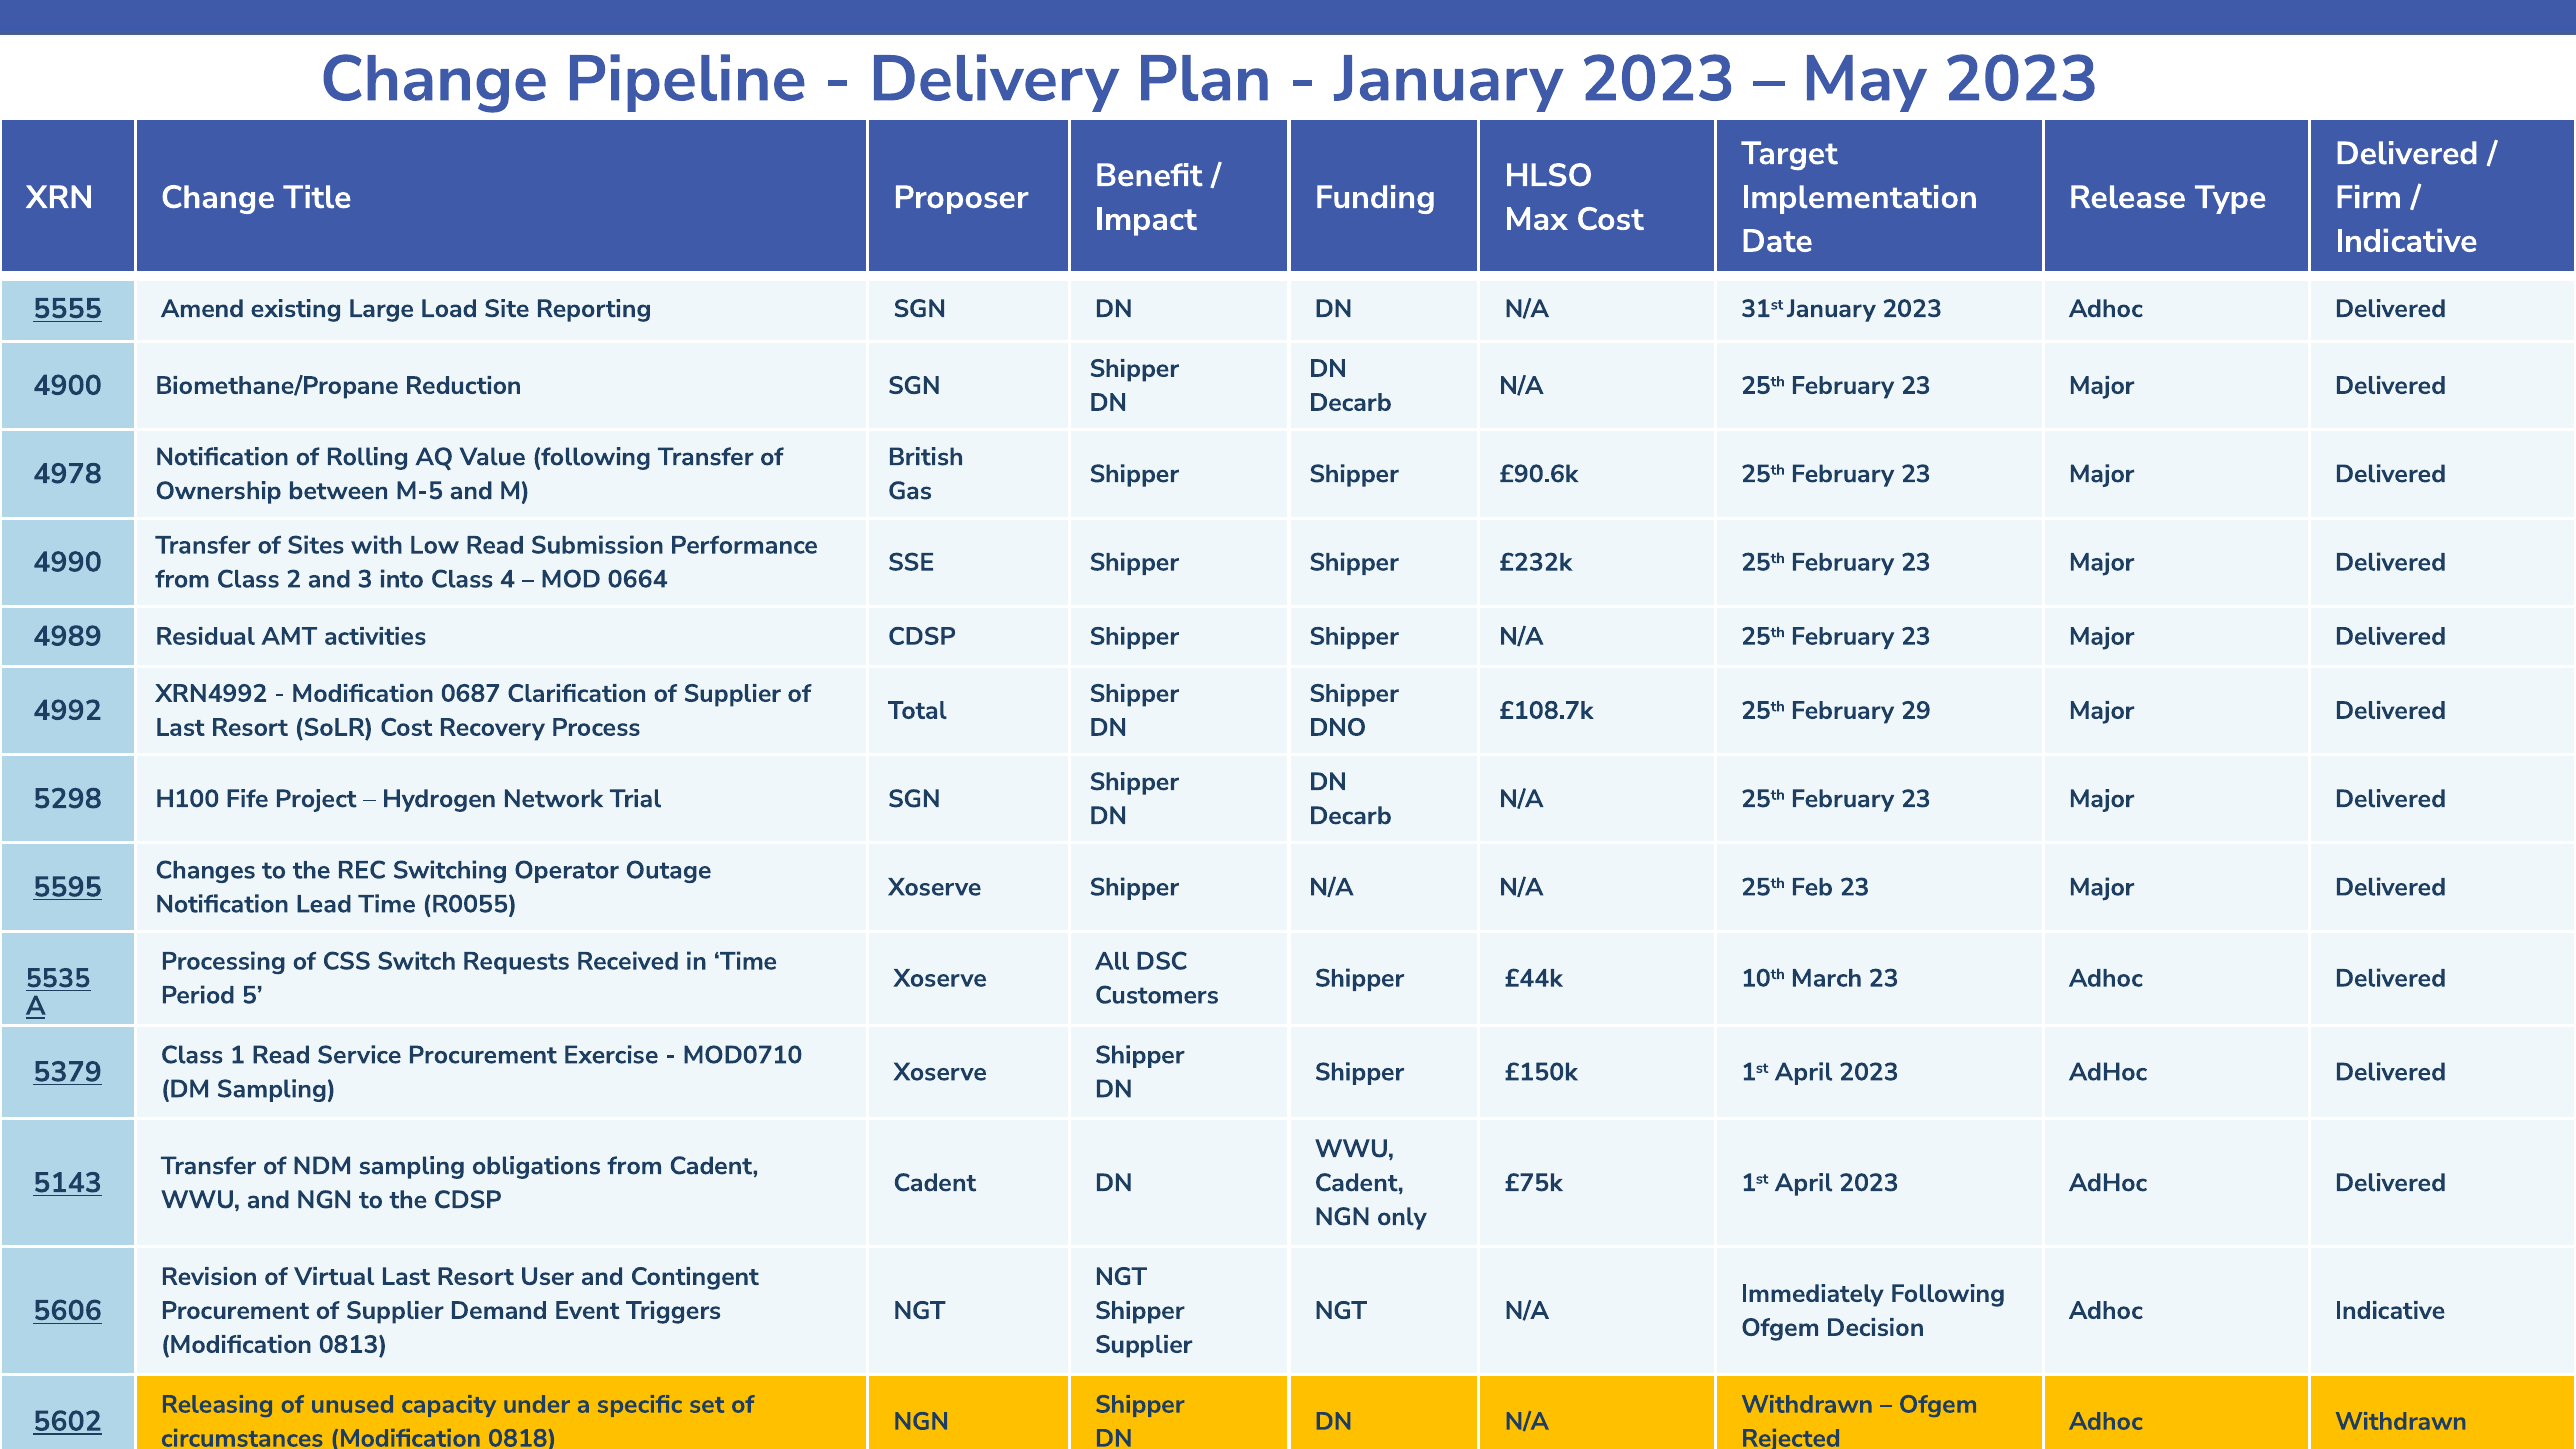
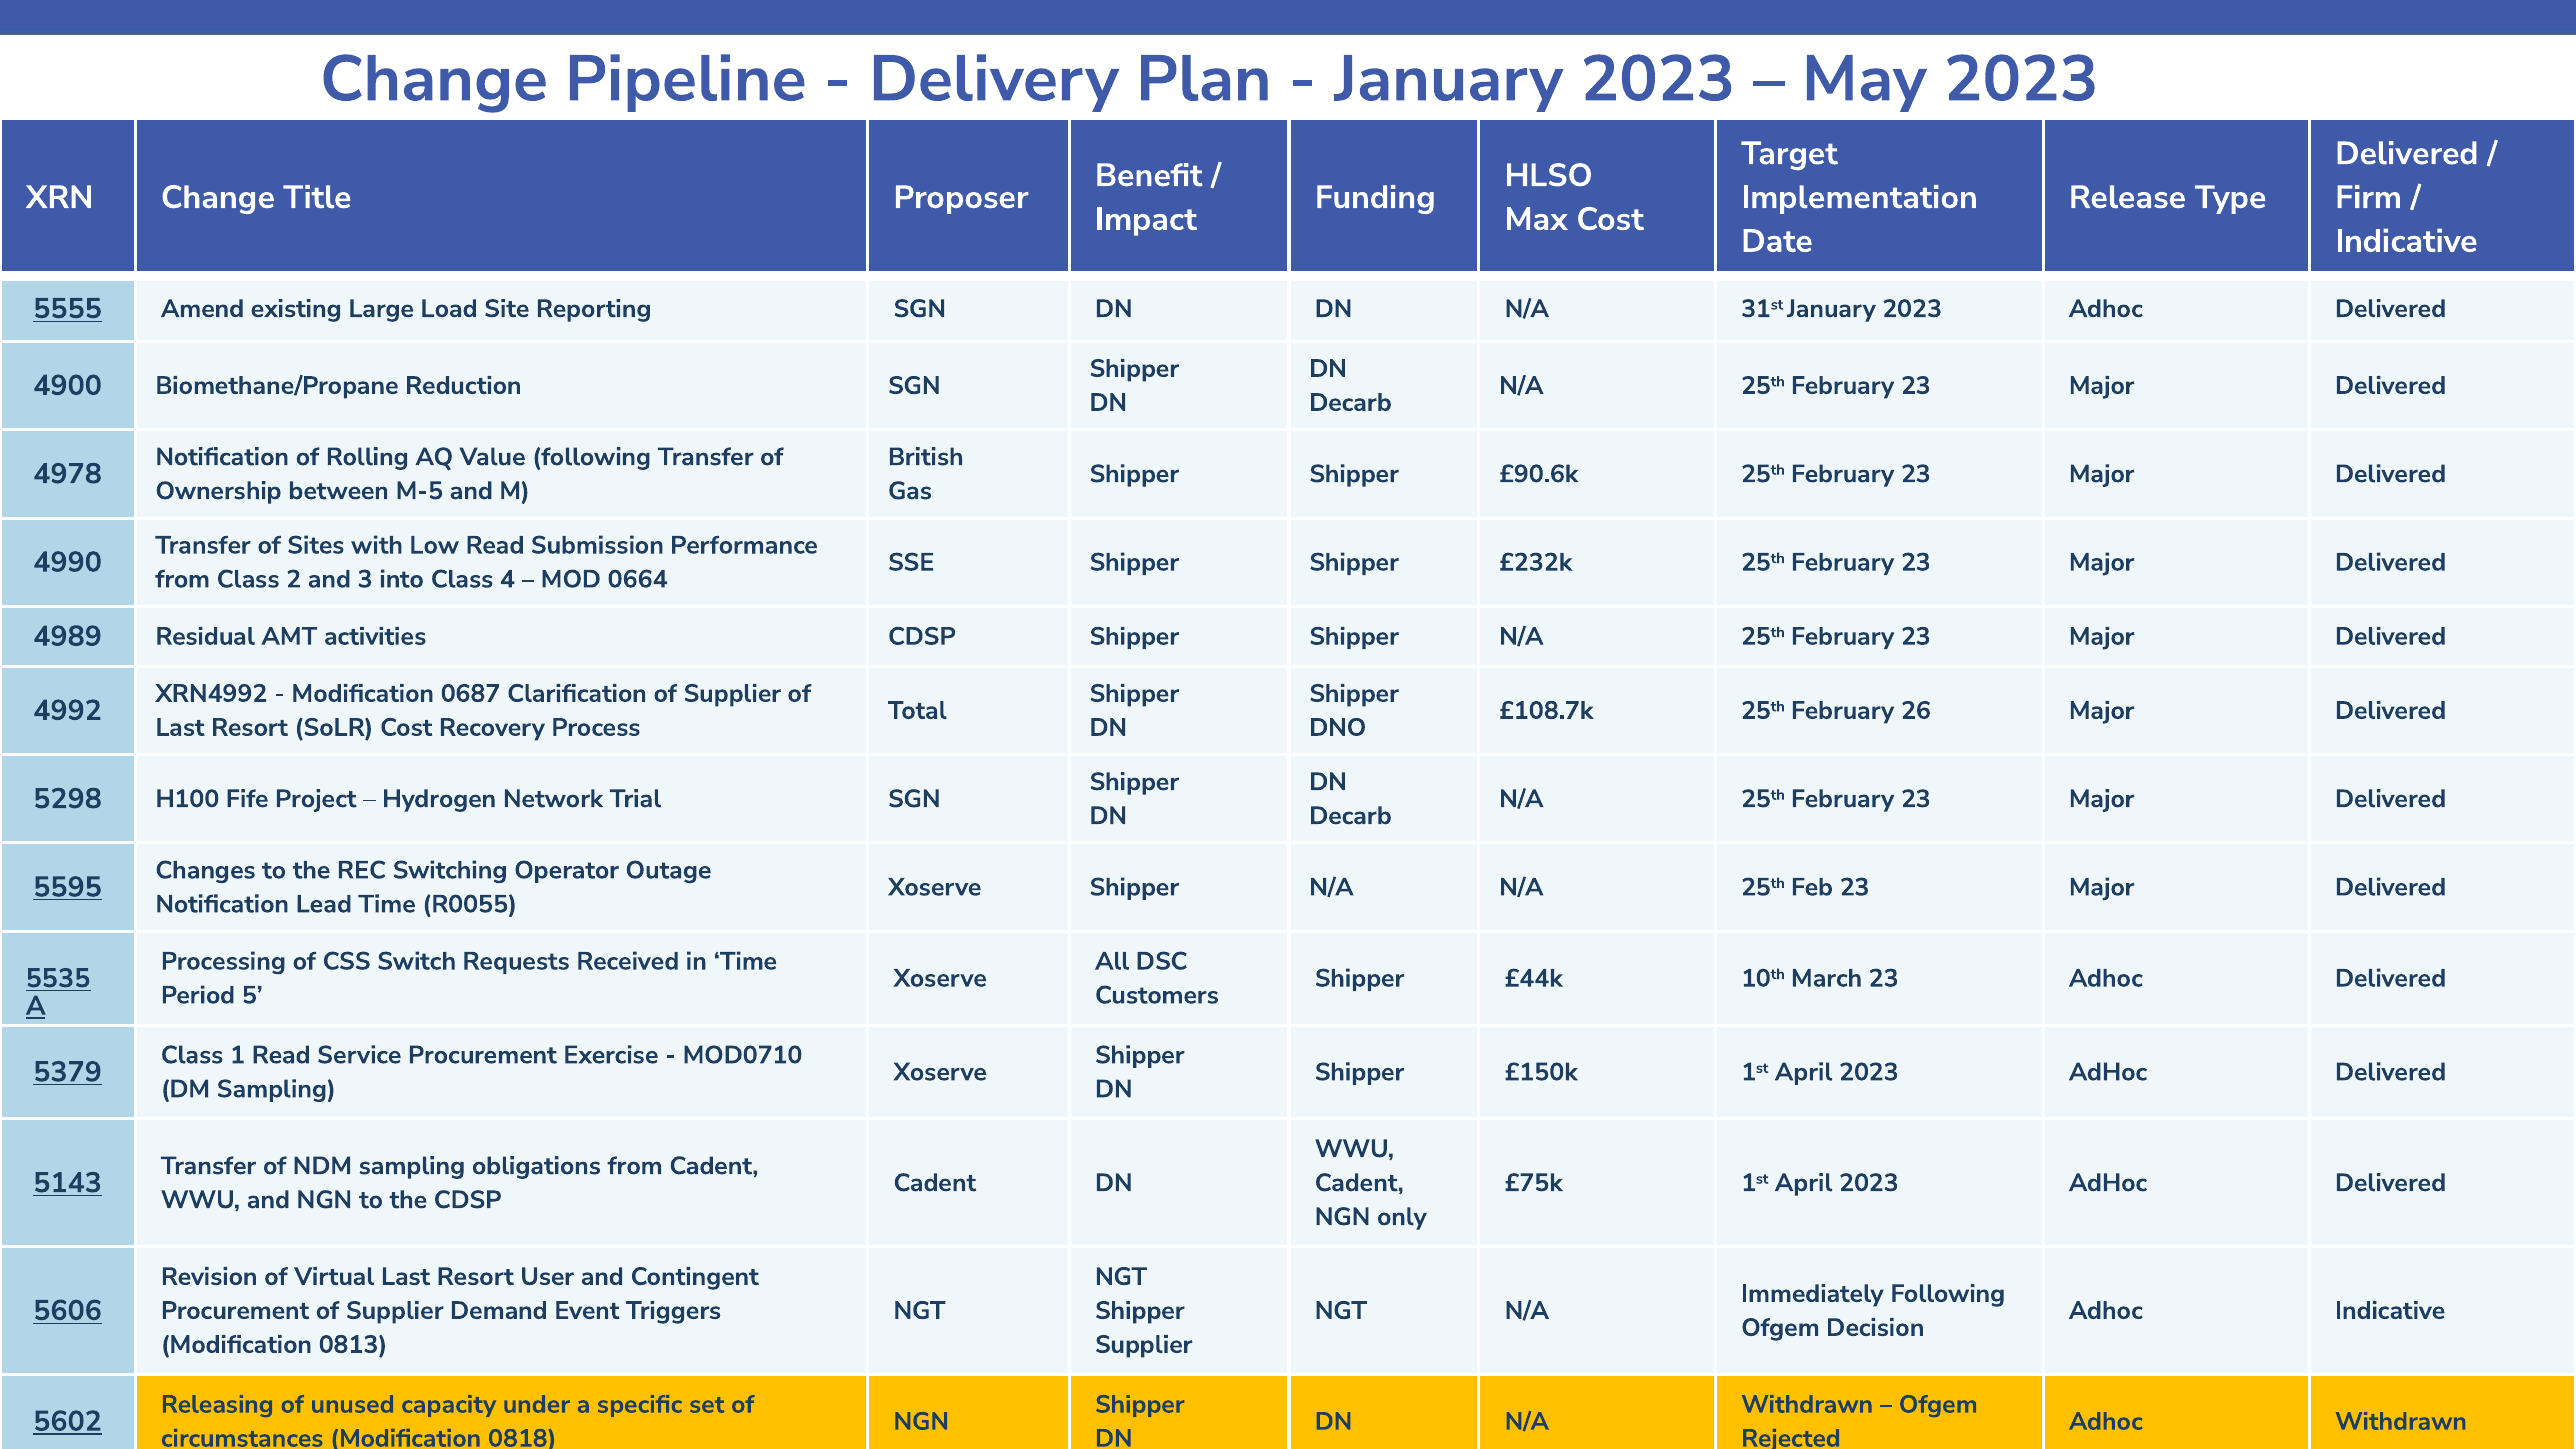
29: 29 -> 26 (1916, 711)
